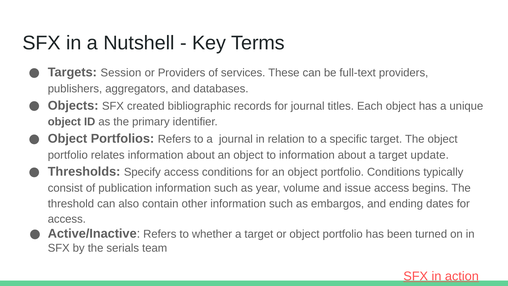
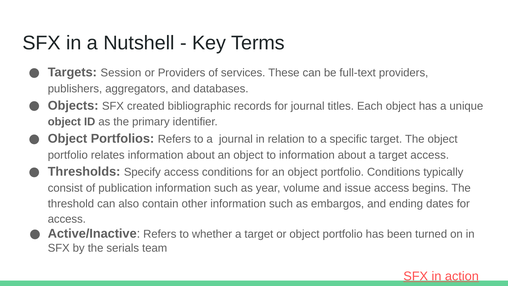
target update: update -> access (430, 155)
